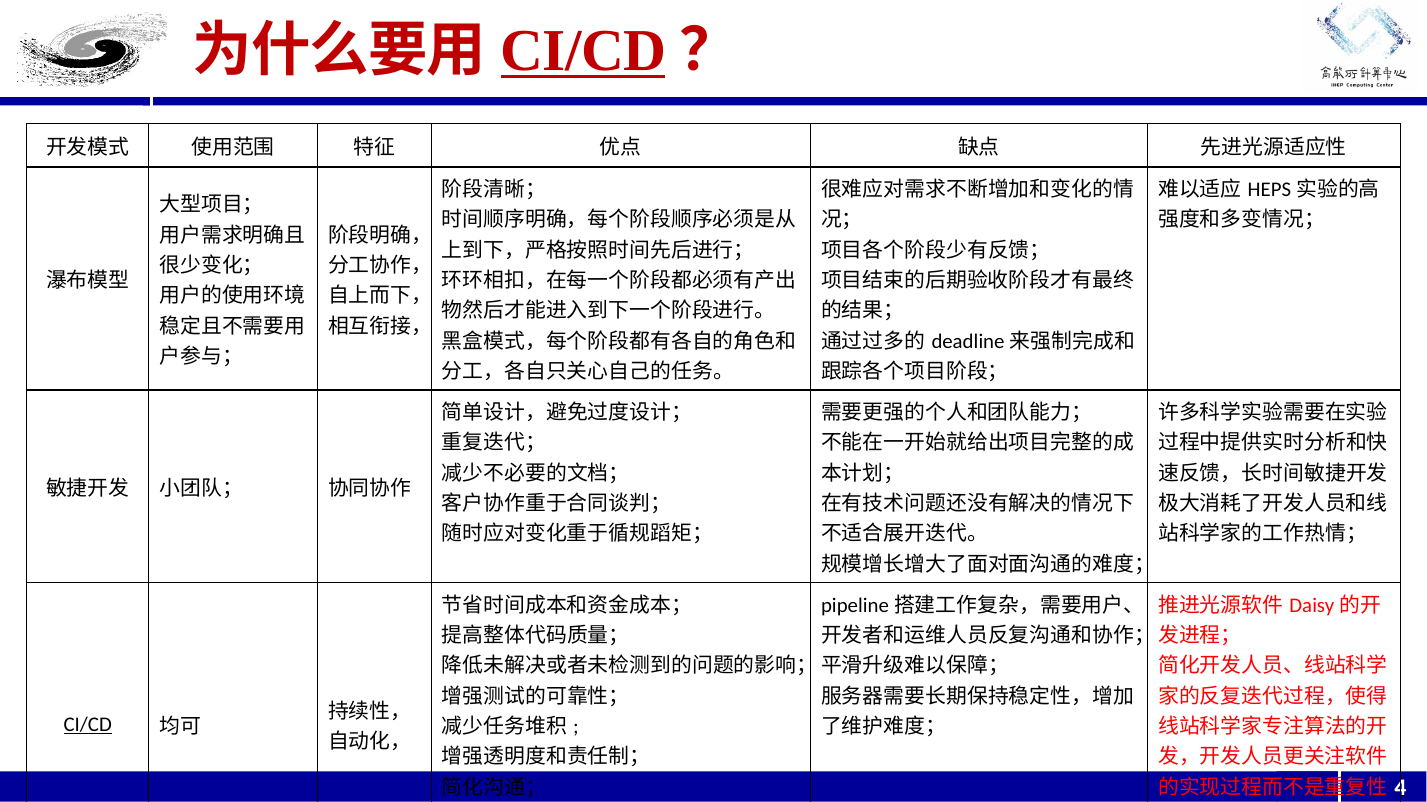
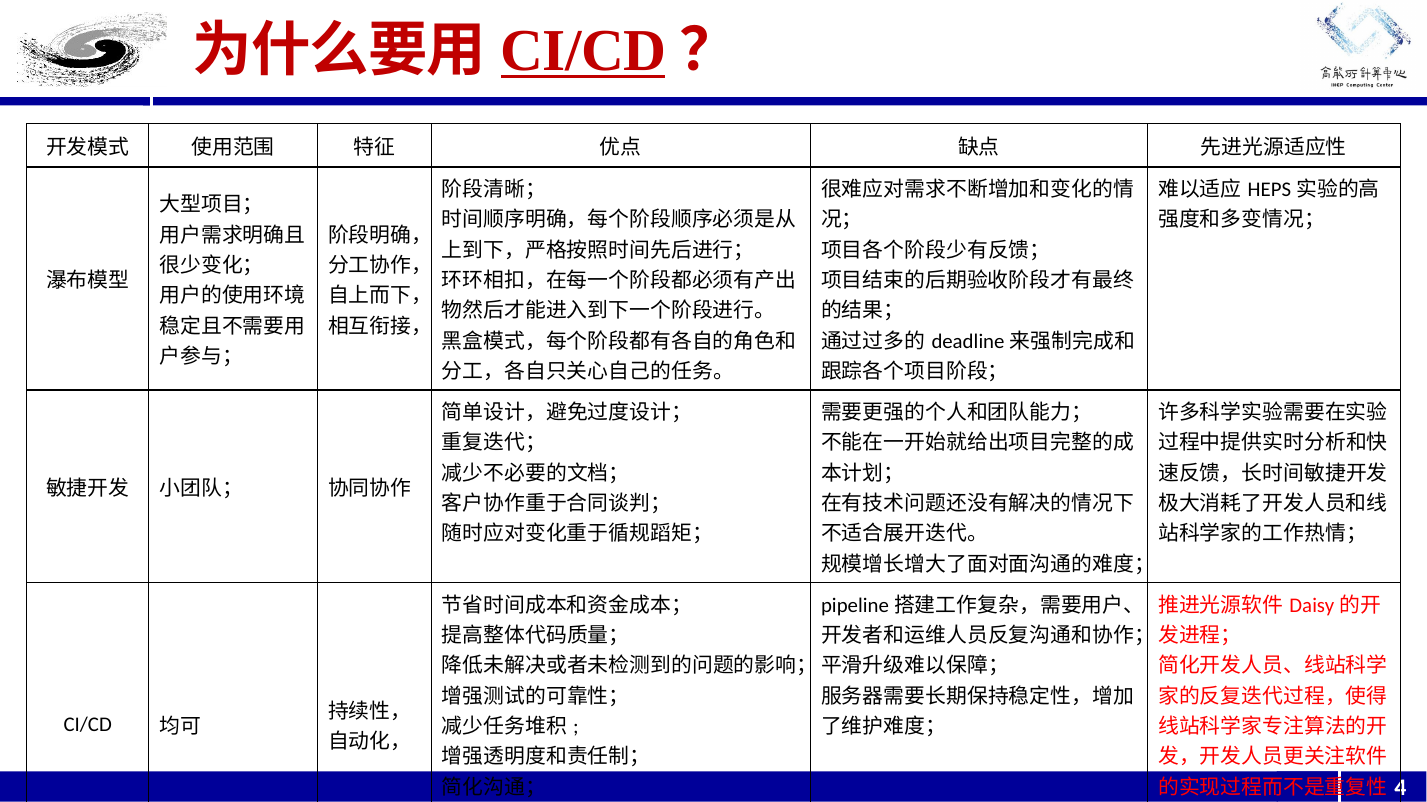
CI/CD underline: present -> none (88, 725)
